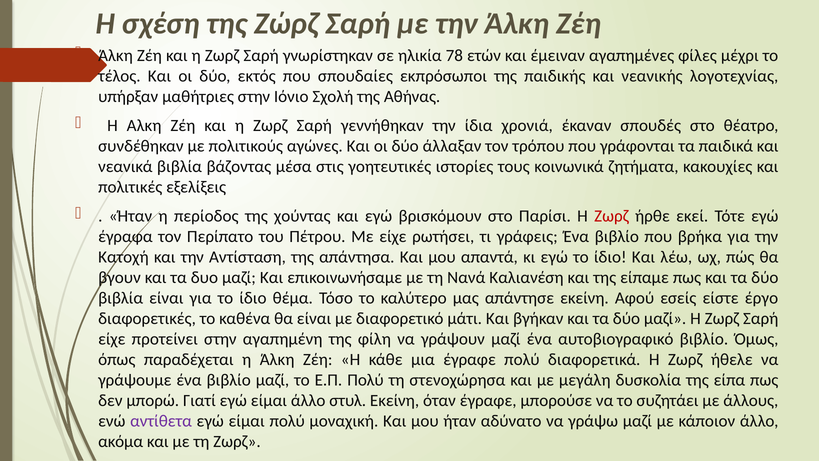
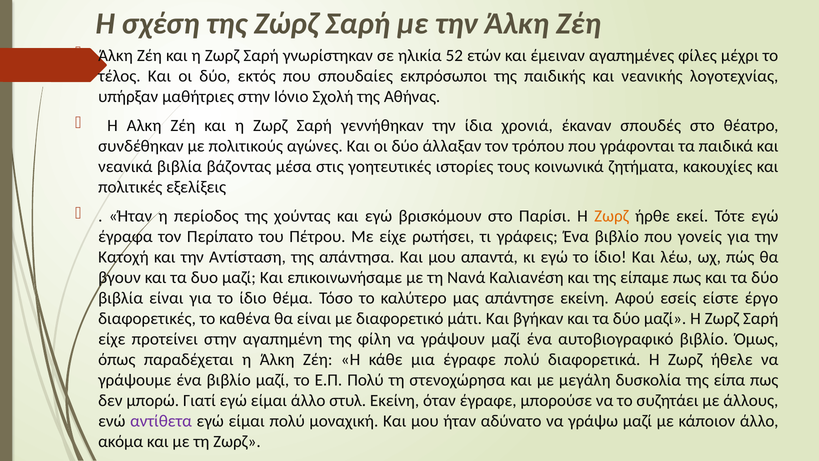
78: 78 -> 52 (454, 55)
Ζωρζ colour: red -> orange (611, 216)
βρήκα: βρήκα -> γονείς (700, 236)
